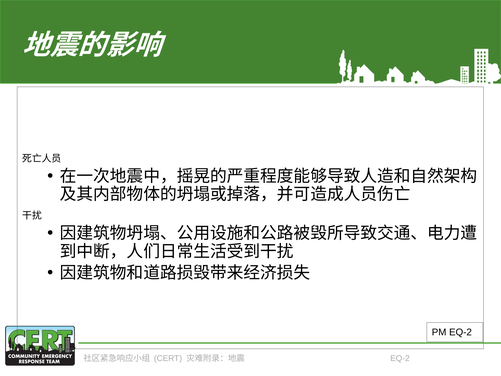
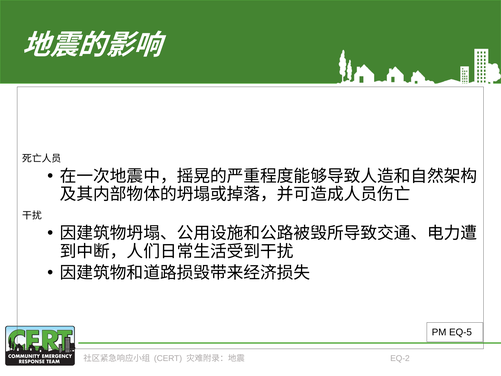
PM EQ-2: EQ-2 -> EQ-5 (460, 332)
